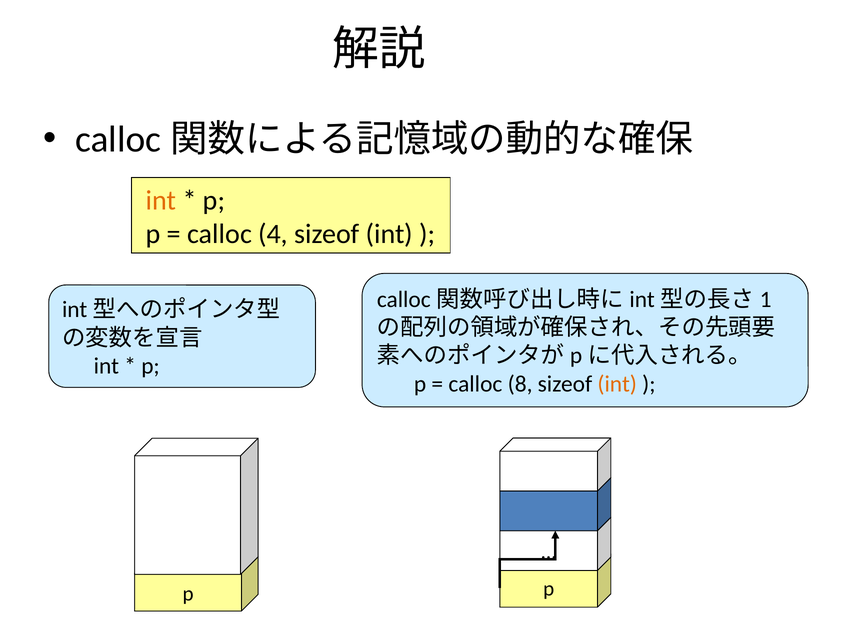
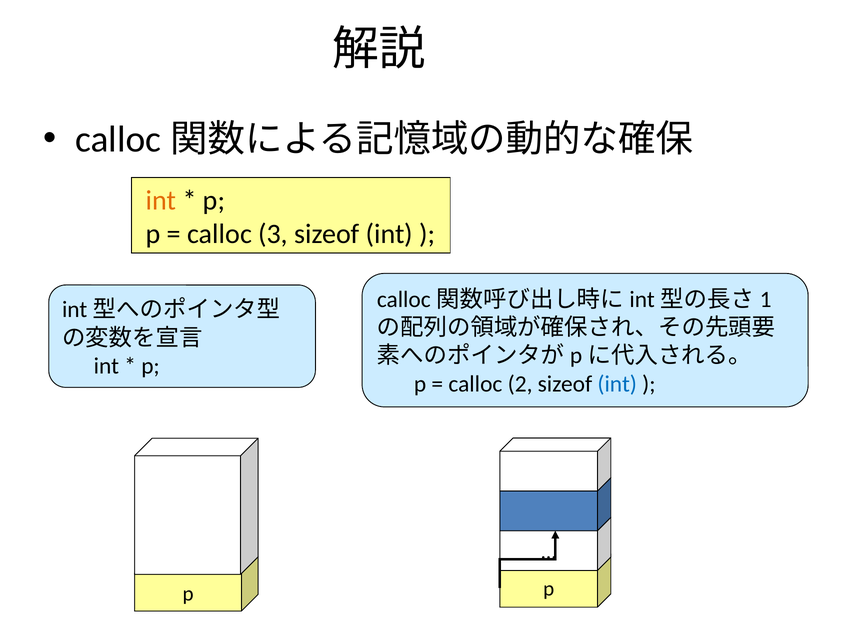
4: 4 -> 3 (273, 234)
8: 8 -> 2 (520, 384)
int colour: orange -> blue (617, 384)
